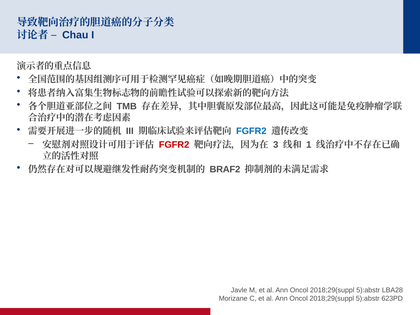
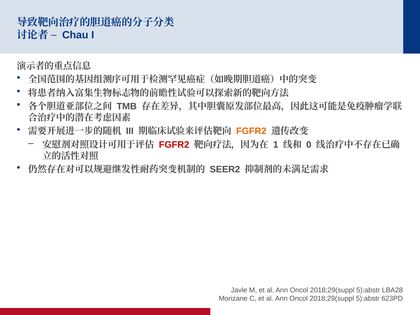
FGFR2 colour: blue -> orange (251, 131)
3: 3 -> 1 (276, 145)
1: 1 -> 0 (309, 145)
BRAF2: BRAF2 -> SEER2 (225, 169)
